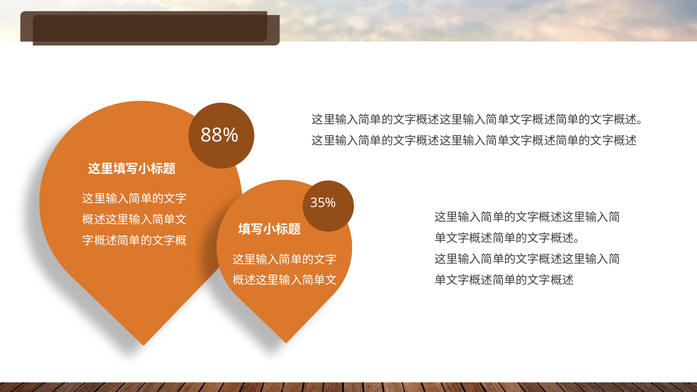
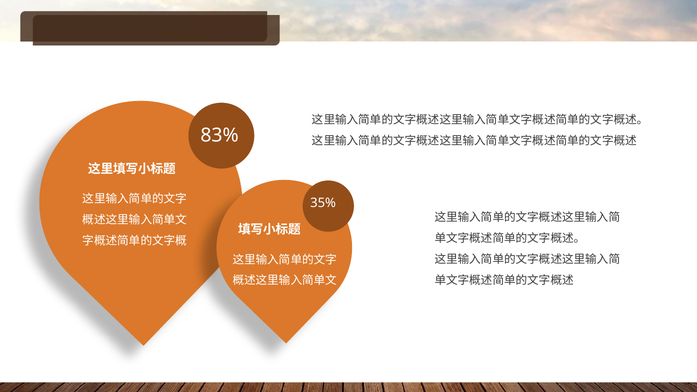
88%: 88% -> 83% (220, 136)
